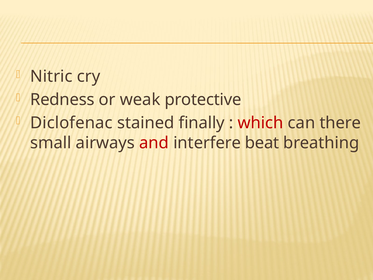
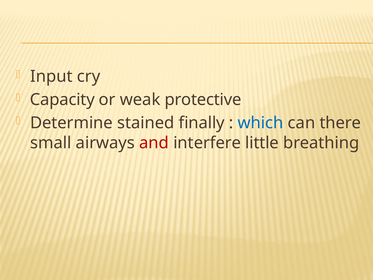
Nitric: Nitric -> Input (51, 76)
Redness: Redness -> Capacity (62, 100)
Diclofenac: Diclofenac -> Determine (71, 123)
which colour: red -> blue (261, 123)
beat: beat -> little (262, 143)
